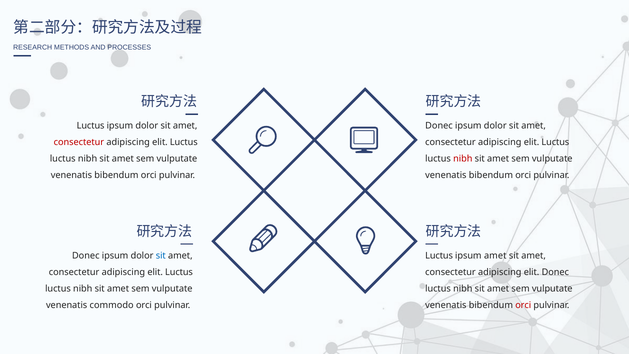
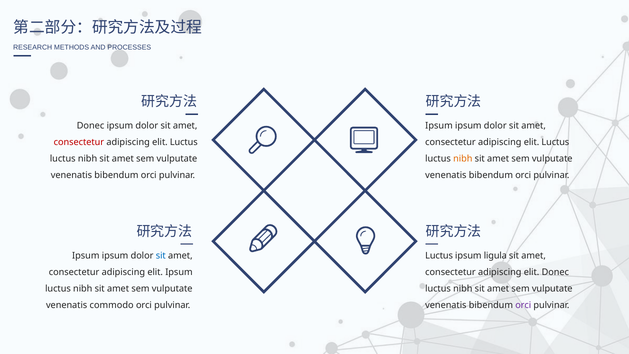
Luctus: Luctus -> Donec (91, 126)
Donec: Donec -> Ipsum (439, 126)
nibh colour: red -> orange (463, 159)
Donec: Donec -> Ipsum (86, 256)
ipsum amet: amet -> ligula (495, 256)
Luctus: Luctus -> Ipsum (179, 272)
orci colour: red -> purple (523, 305)
